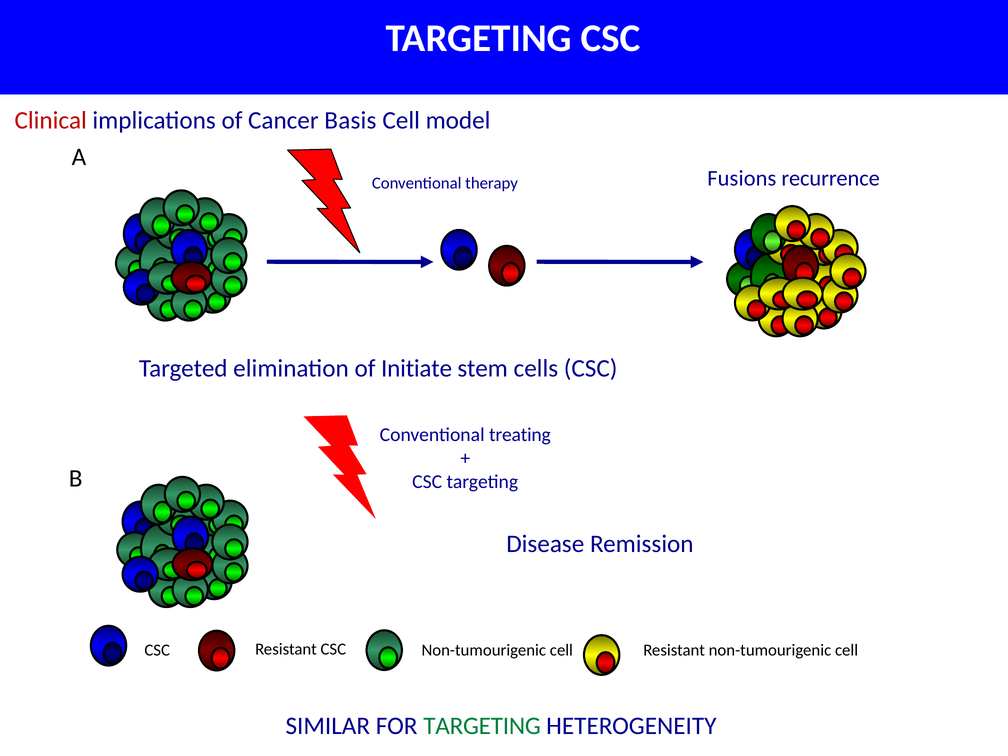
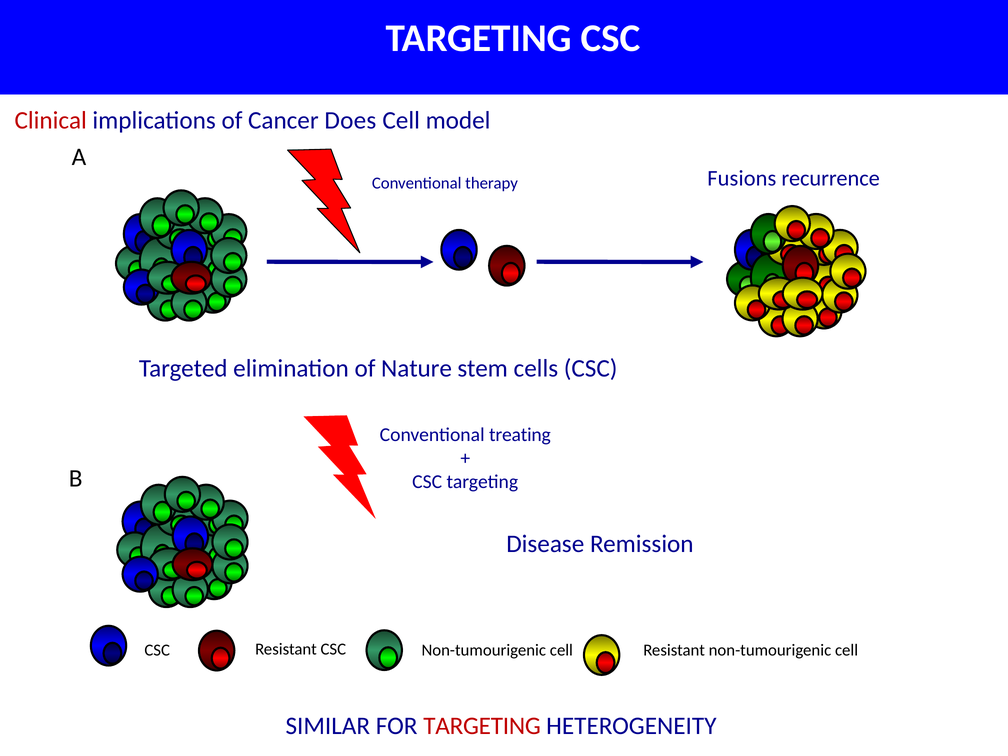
Basis: Basis -> Does (350, 120)
Initiate: Initiate -> Nature (417, 368)
TARGETING colour: green -> red (482, 726)
